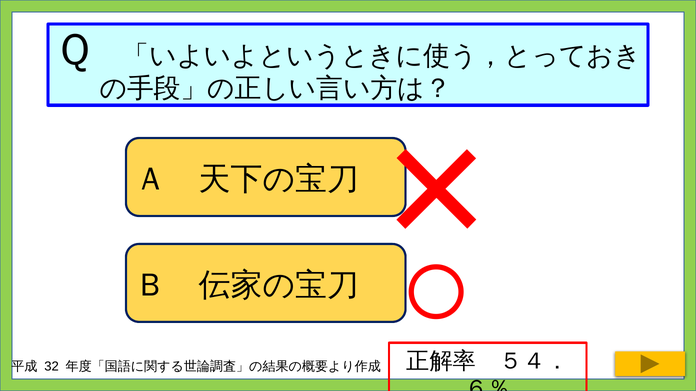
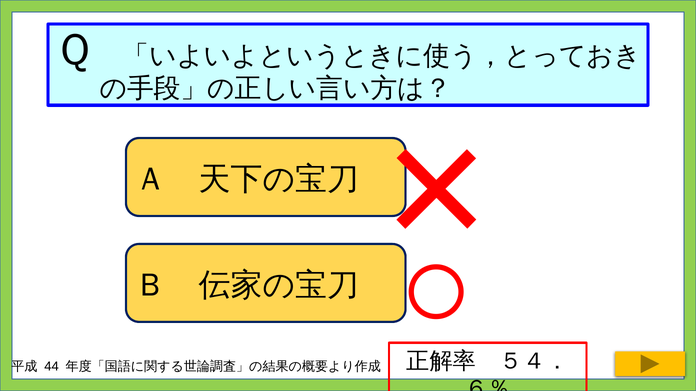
32: 32 -> 44 (52, 367)
